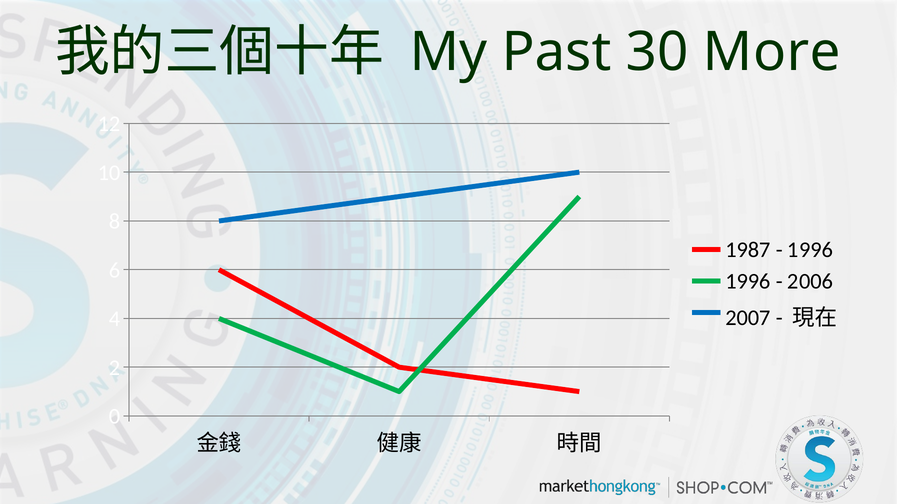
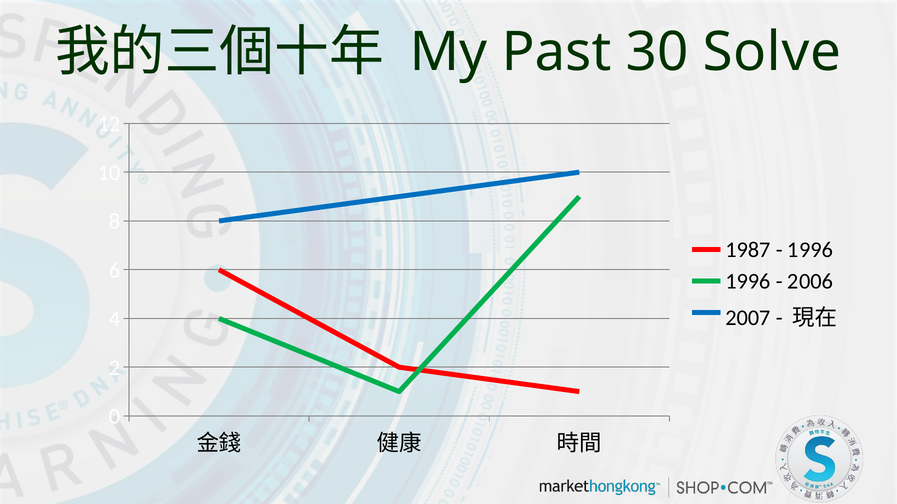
More: More -> Solve (772, 52)
